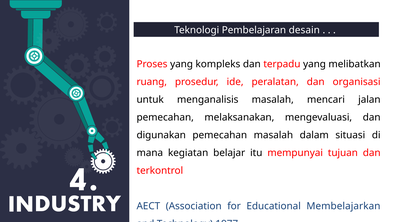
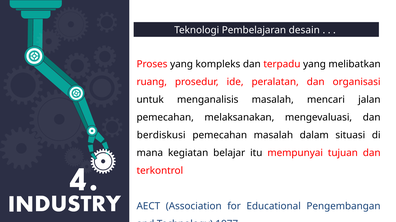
digunakan: digunakan -> berdiskusi (161, 136)
Membelajarkan: Membelajarkan -> Pengembangan (343, 207)
